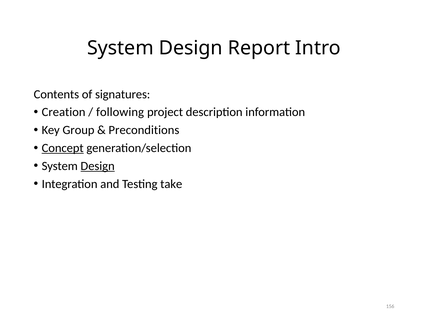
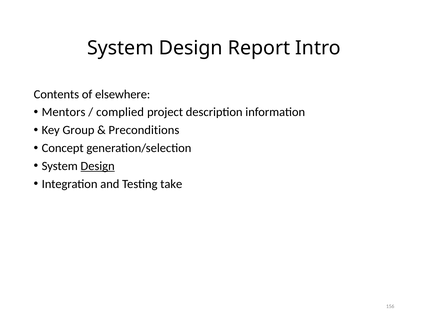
signatures: signatures -> elsewhere (123, 94)
Creation: Creation -> Mentors (64, 112)
following: following -> complied (120, 112)
Concept underline: present -> none (63, 148)
